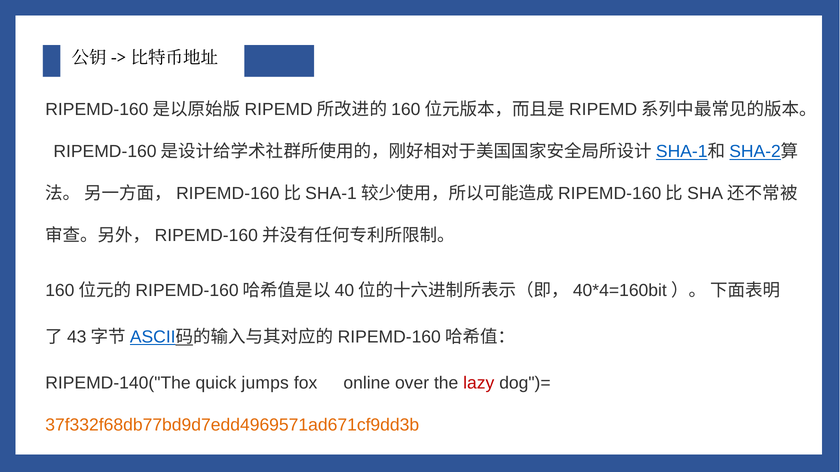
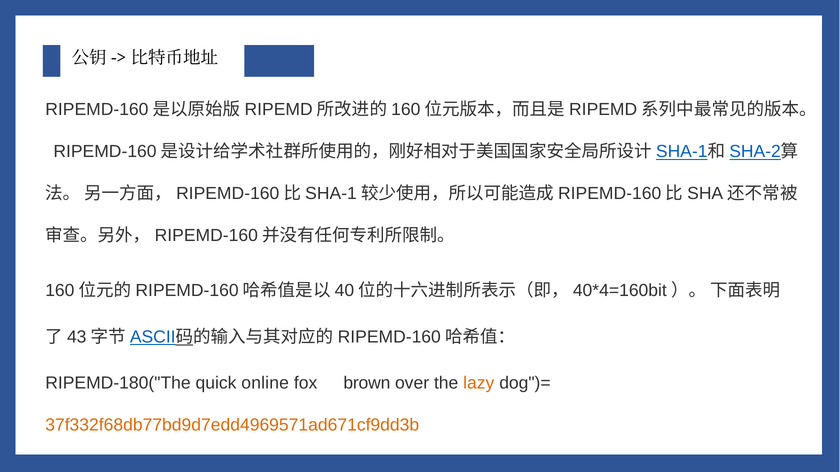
RIPEMD-140("The: RIPEMD-140("The -> RIPEMD-180("The (118, 384)
jumps: jumps -> online (265, 384)
online: online -> brown (367, 384)
lazy colour: red -> orange (479, 384)
